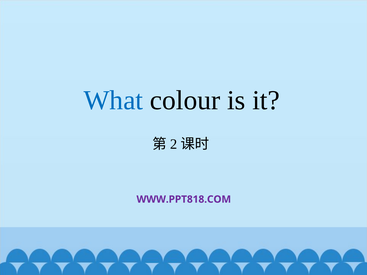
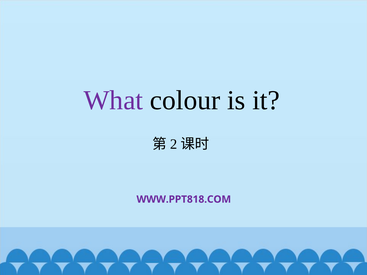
What colour: blue -> purple (113, 100)
